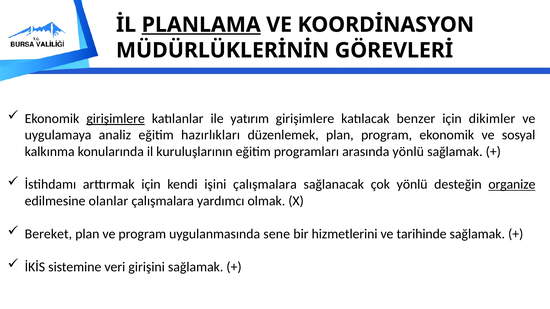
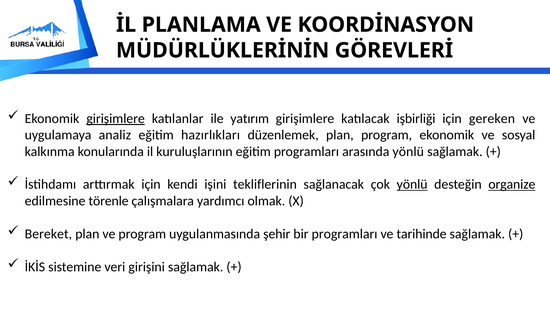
PLANLAMA underline: present -> none (201, 25)
benzer: benzer -> işbirliği (416, 119)
dikimler: dikimler -> gereken (492, 119)
işini çalışmalara: çalışmalara -> tekliflerinin (265, 185)
yönlü underline: none -> present (412, 185)
olanlar: olanlar -> törenle (109, 201)
sene: sene -> şehir (277, 234)
bir hizmetlerini: hizmetlerini -> programları (345, 234)
